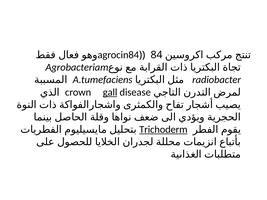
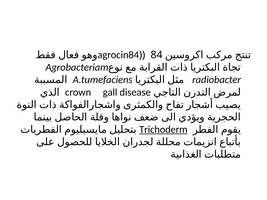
gall underline: present -> none (110, 92)
